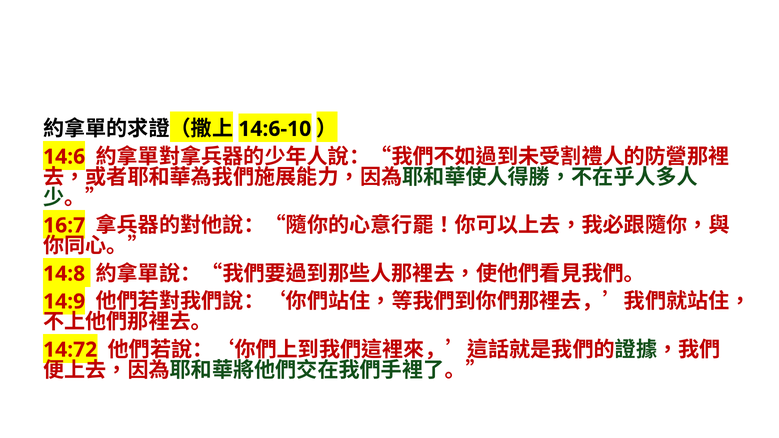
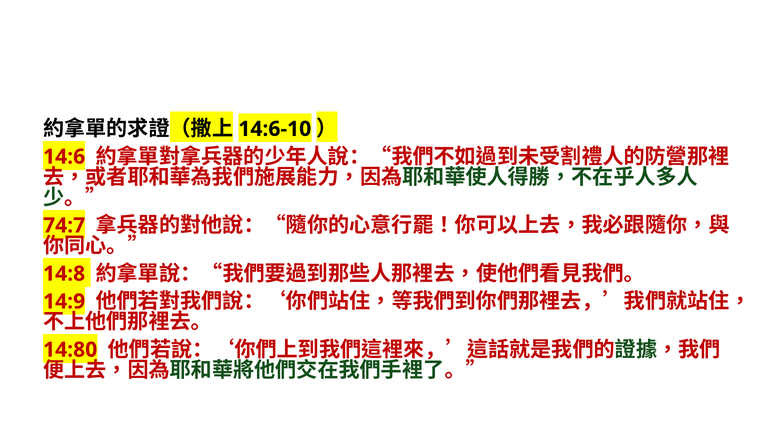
16:7: 16:7 -> 74:7 (64, 226)
14:72: 14:72 -> 14:80 (70, 350)
